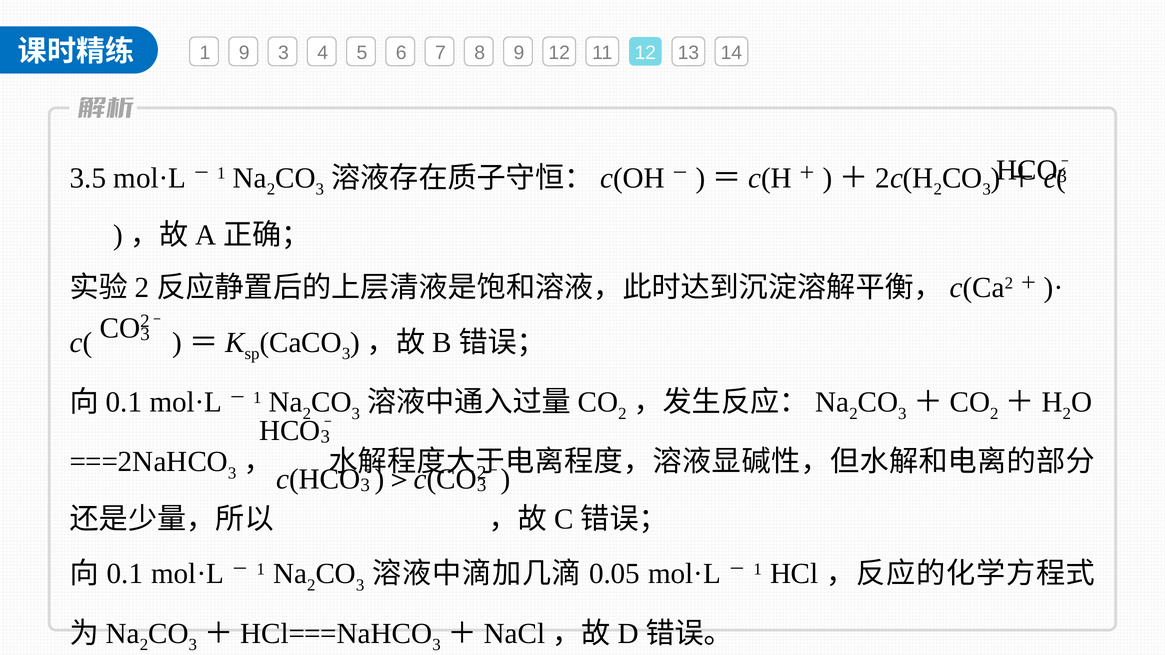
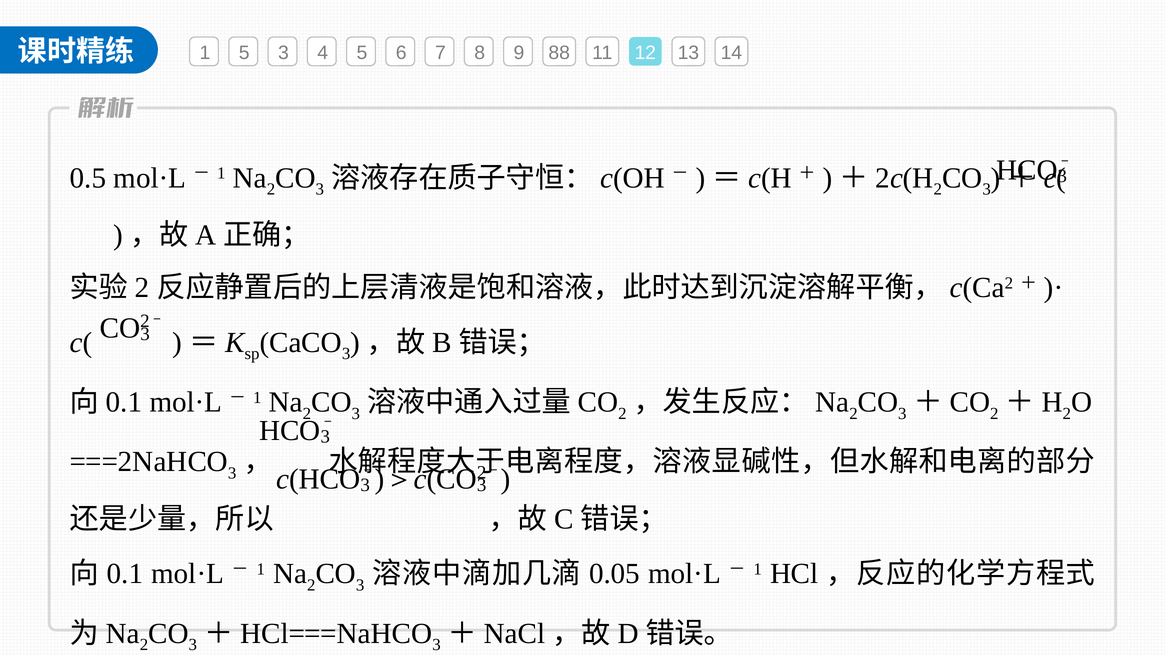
1 9: 9 -> 5 (244, 53)
9 12: 12 -> 88 (559, 53)
3.5: 3.5 -> 0.5 (88, 178)
